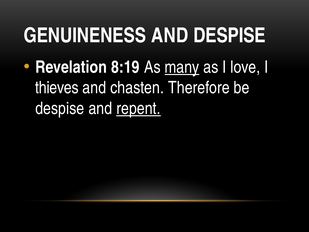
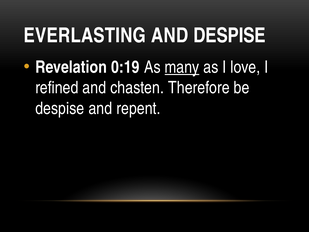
GENUINENESS: GENUINENESS -> EVERLASTING (85, 35)
8:19: 8:19 -> 0:19 (125, 67)
thieves: thieves -> refined (57, 88)
repent underline: present -> none (138, 108)
